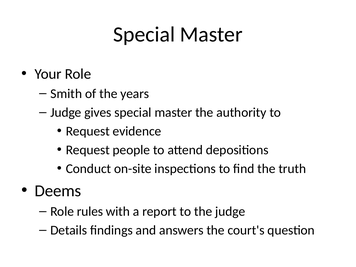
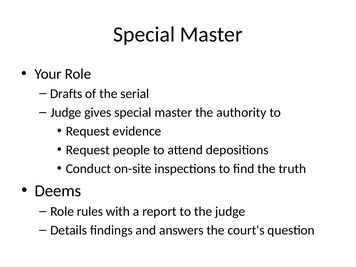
Smith: Smith -> Drafts (66, 94)
years: years -> serial (135, 94)
